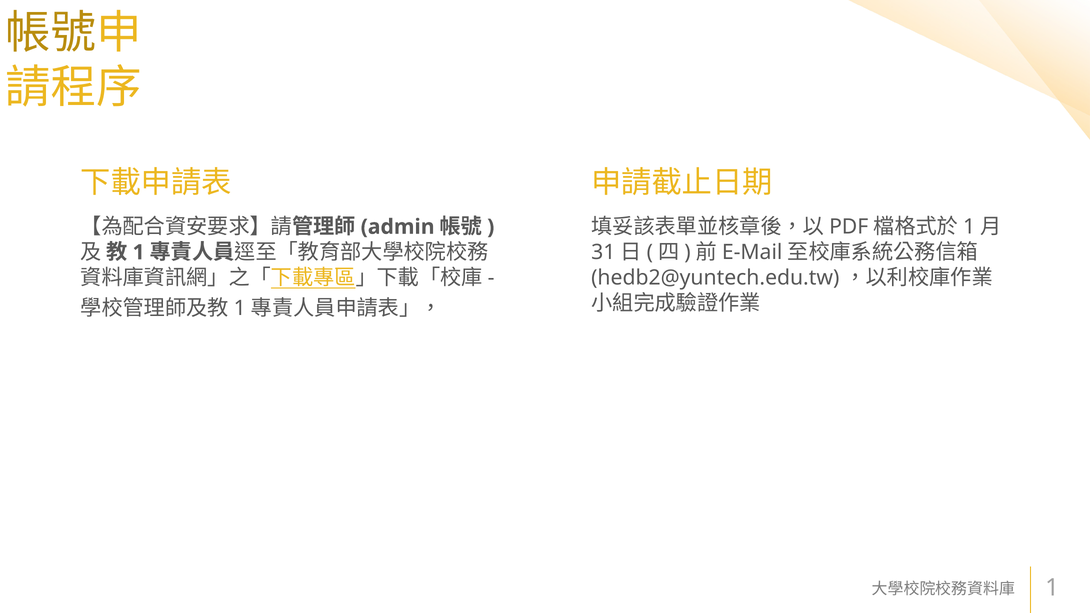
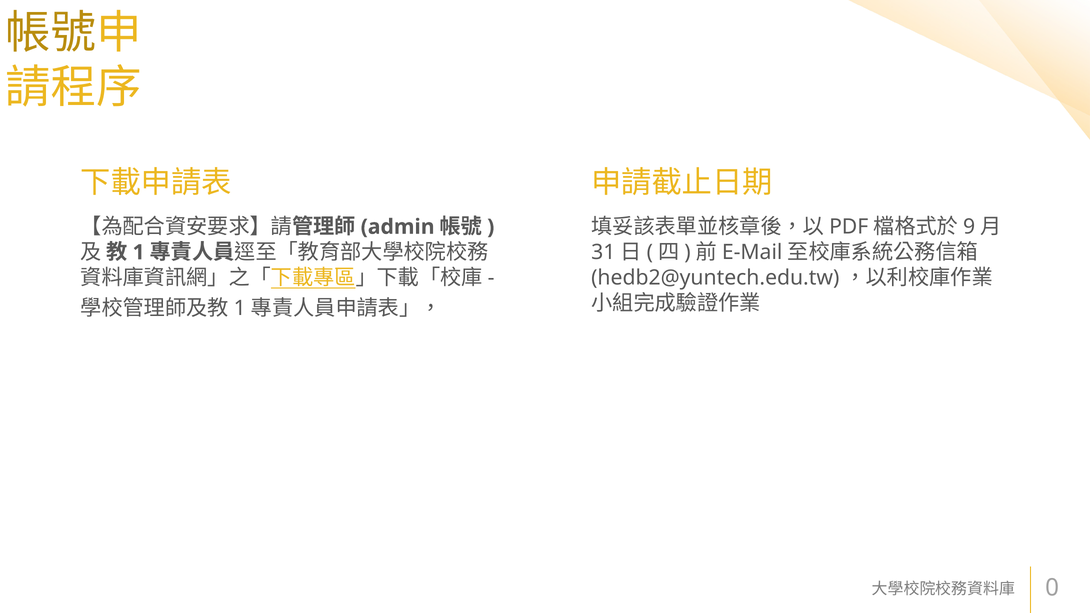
1: 1 -> 9 (969, 227)
1: 1 -> 0 (1052, 588)
